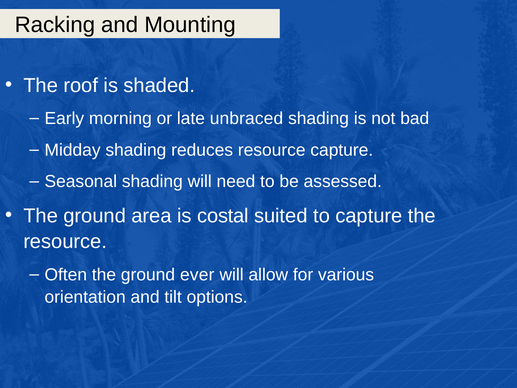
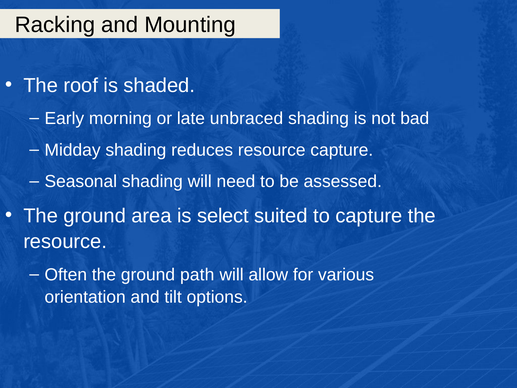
costal: costal -> select (223, 216)
ever: ever -> path (197, 274)
